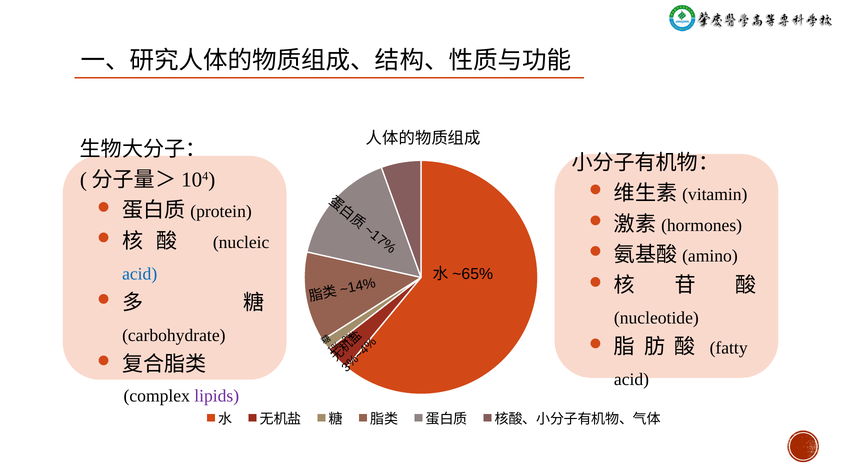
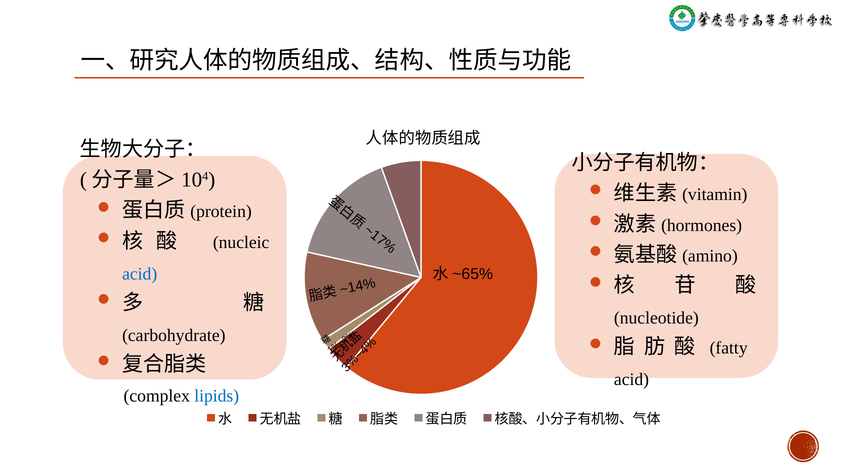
lipids colour: purple -> blue (217, 396)
